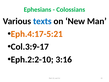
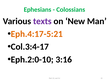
texts colour: blue -> purple (42, 21)
Col.3:9-17: Col.3:9-17 -> Col.3:4-17 (30, 47)
Eph.2:2-10: Eph.2:2-10 -> Eph.2:0-10 (32, 59)
